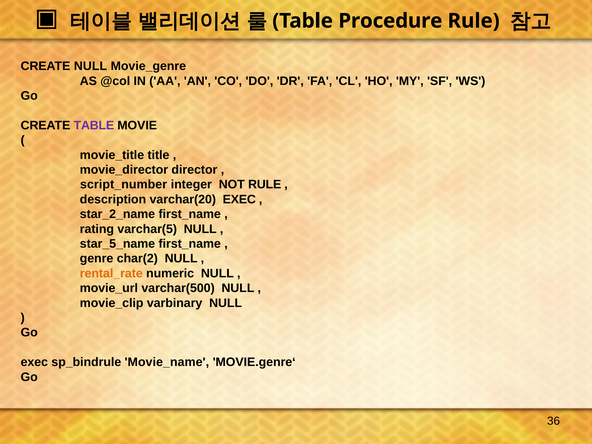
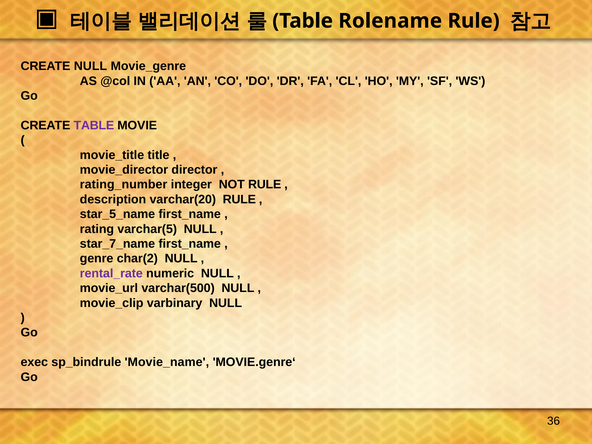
Procedure: Procedure -> Rolename (390, 21)
script_number: script_number -> rating_number (124, 185)
varchar(20 EXEC: EXEC -> RULE (239, 199)
star_2_name: star_2_name -> star_5_name (117, 214)
star_5_name: star_5_name -> star_7_name (117, 244)
rental_rate colour: orange -> purple (111, 273)
